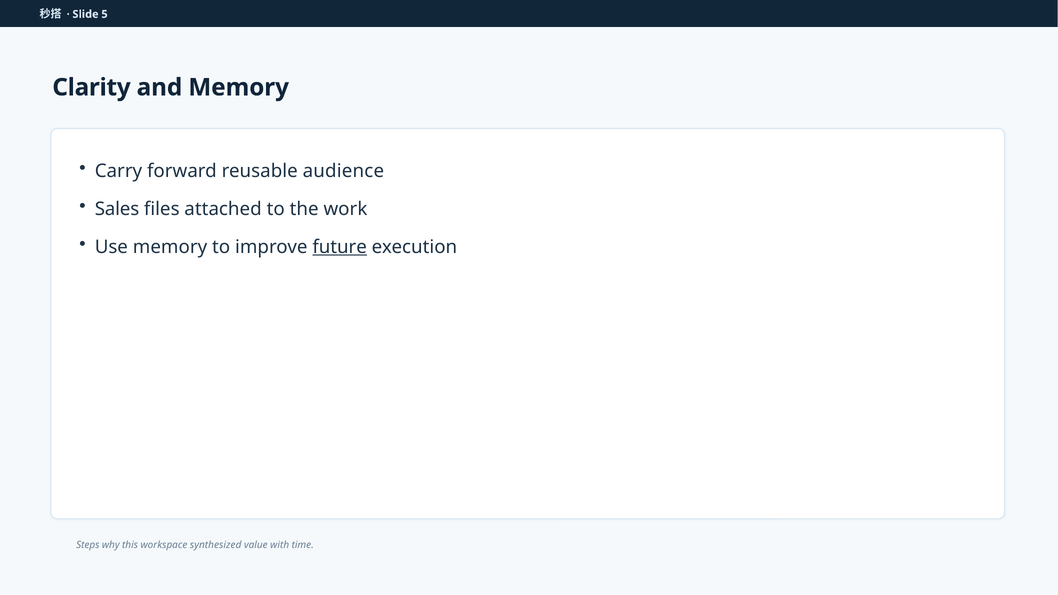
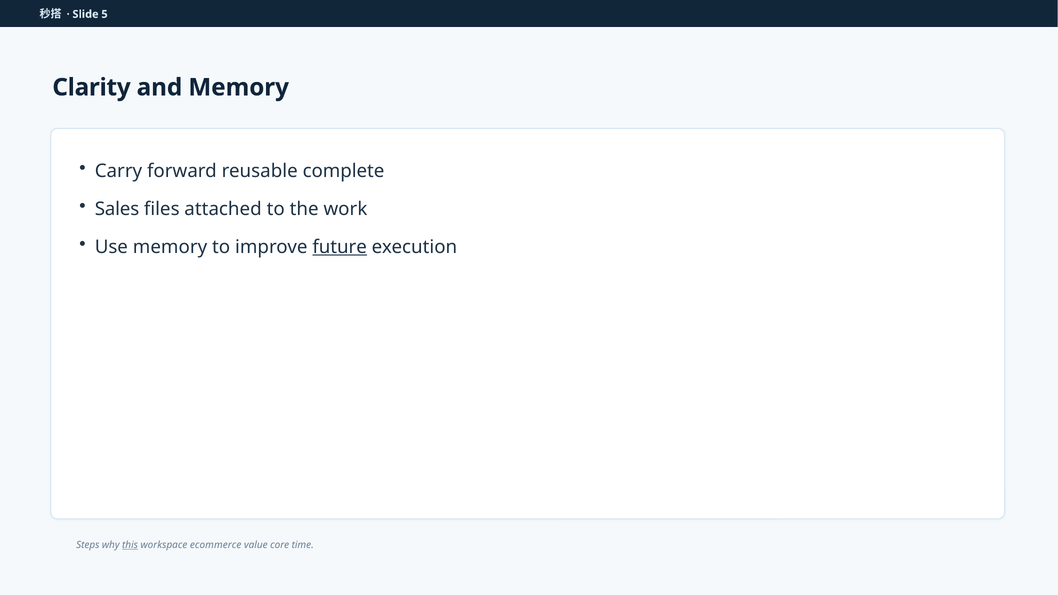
audience: audience -> complete (344, 171)
this underline: none -> present (130, 545)
synthesized: synthesized -> ecommerce (216, 545)
with: with -> core (280, 545)
